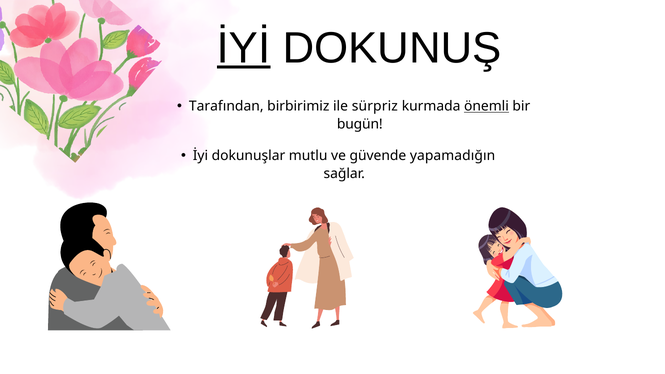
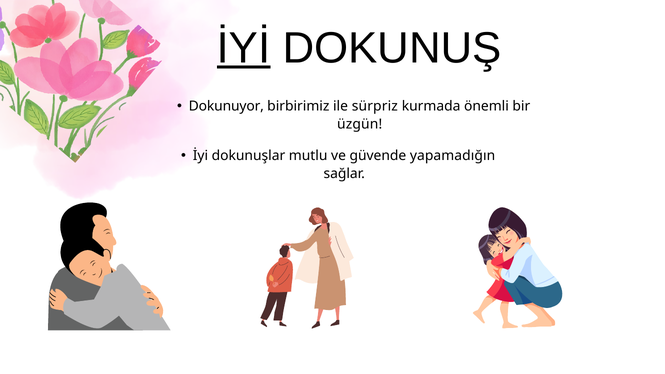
Tarafından: Tarafından -> Dokunuyor (226, 106)
önemli underline: present -> none (486, 106)
bugün: bugün -> üzgün (360, 124)
